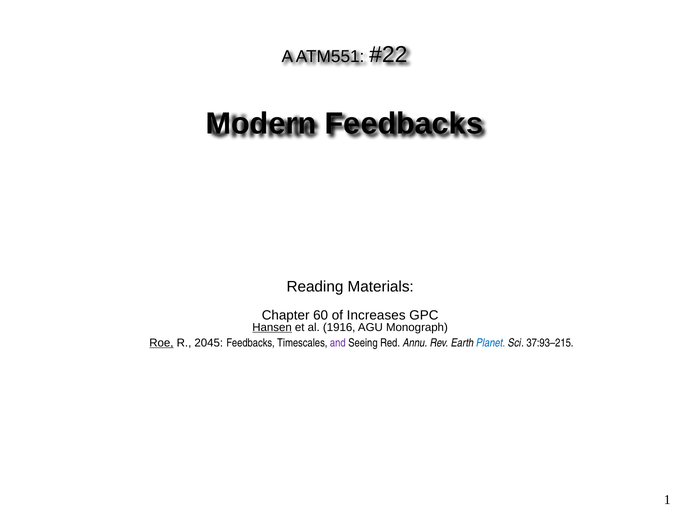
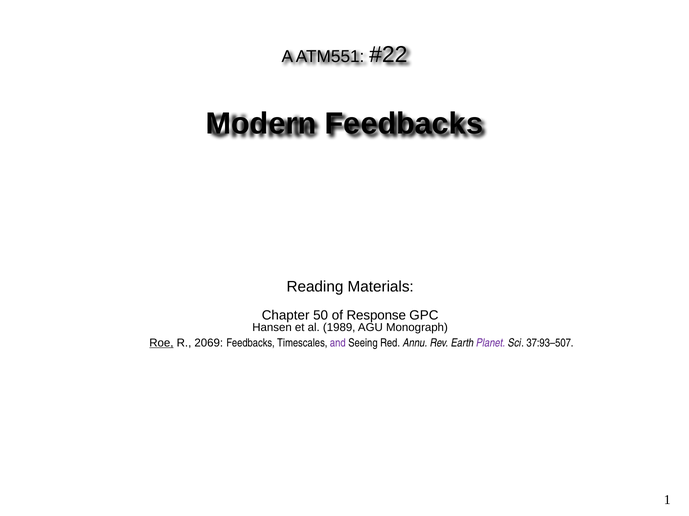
60: 60 -> 50 (321, 316)
Increases: Increases -> Response (376, 316)
Hansen underline: present -> none (272, 328)
1916: 1916 -> 1989 (339, 328)
2045: 2045 -> 2069 (209, 343)
Planet colour: blue -> purple (491, 343)
37:93–215: 37:93–215 -> 37:93–507 (550, 343)
